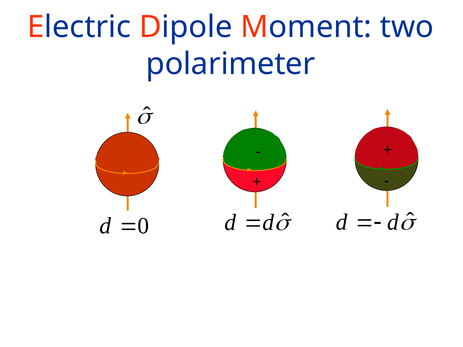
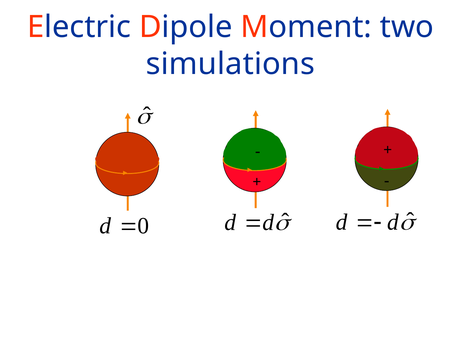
polarimeter: polarimeter -> simulations (230, 64)
